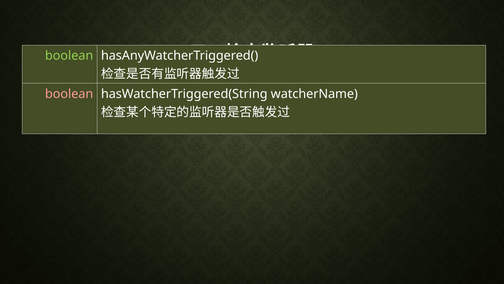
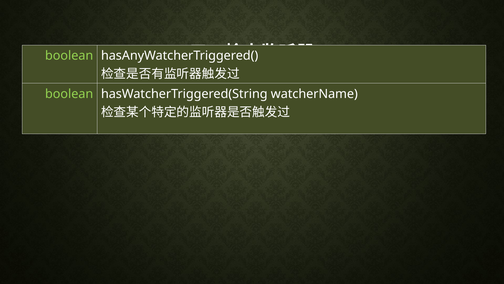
boolean colour: pink -> light green (69, 94)
